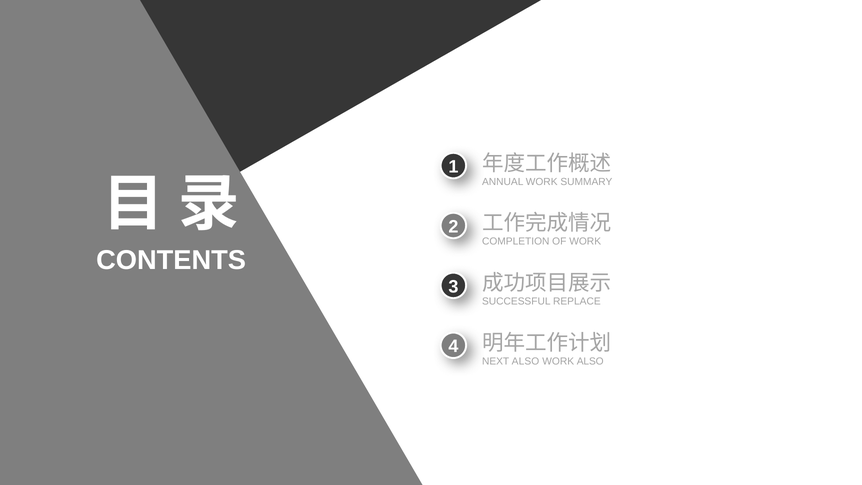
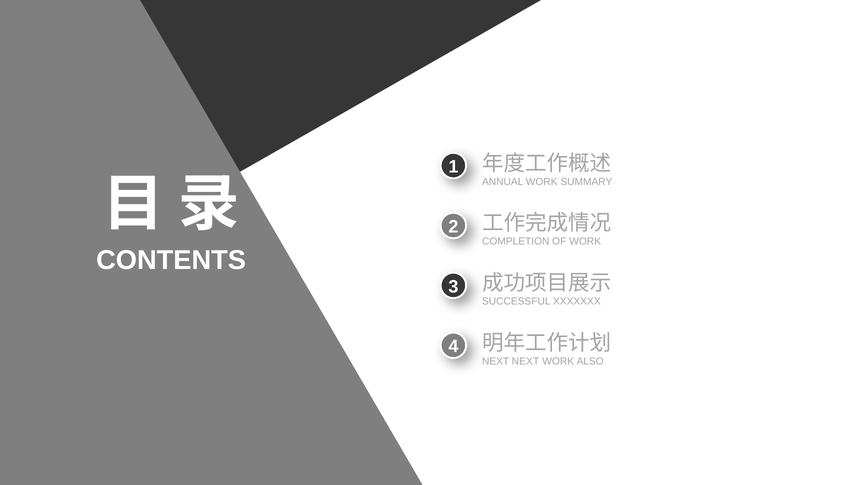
REPLACE: REPLACE -> XXXXXXX (577, 301)
NEXT ALSO: ALSO -> NEXT (525, 361)
